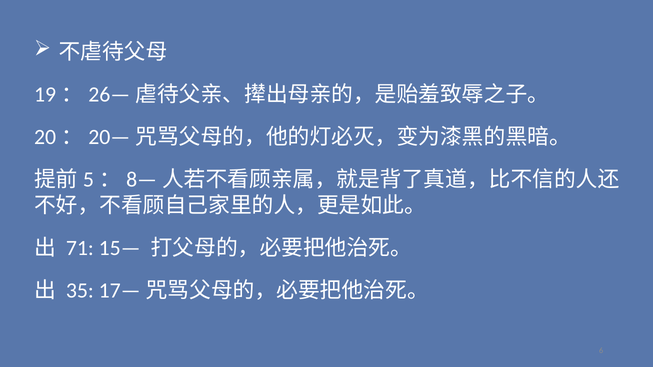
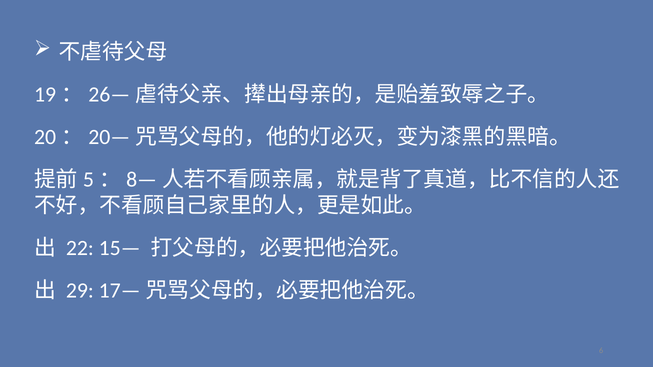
71: 71 -> 22 (80, 248)
35: 35 -> 29 (80, 291)
